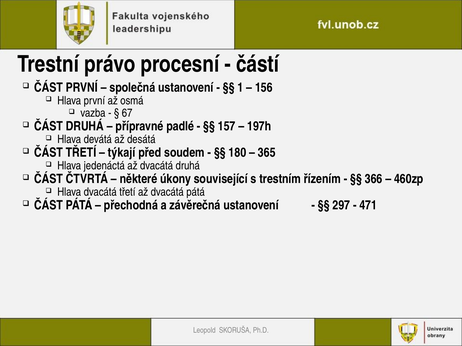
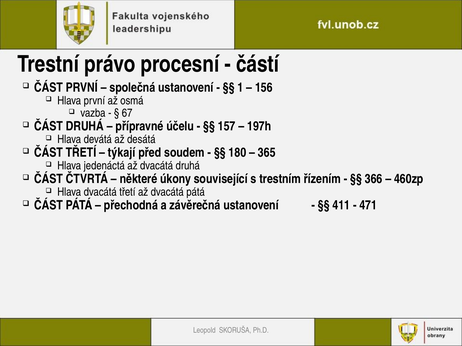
padlé: padlé -> účelu (180, 126)
297: 297 -> 411 (341, 206)
